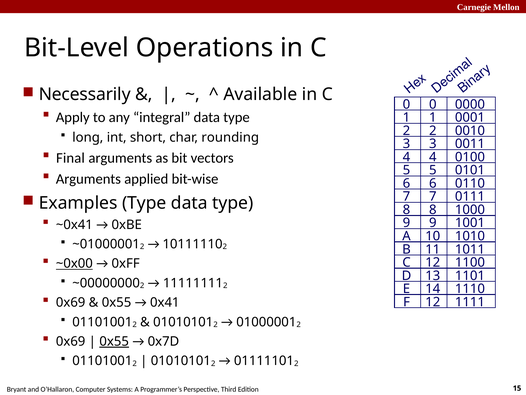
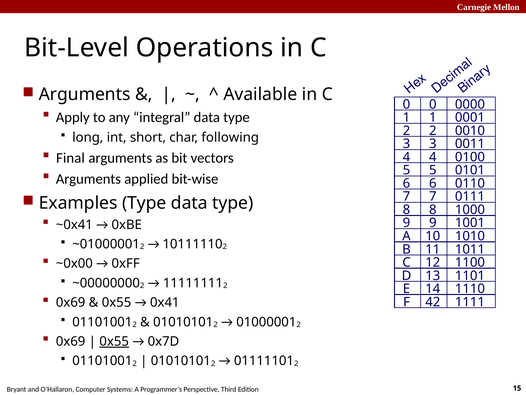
Necessarily: Necessarily -> Arguments (85, 94)
rounding: rounding -> following (230, 137)
~0x00 underline: present -> none (74, 263)
F 12: 12 -> 42 (433, 302)
